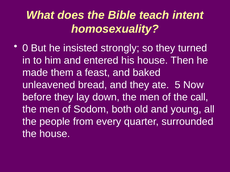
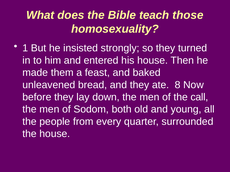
intent: intent -> those (188, 15)
0: 0 -> 1 (25, 48)
5: 5 -> 8 (178, 85)
